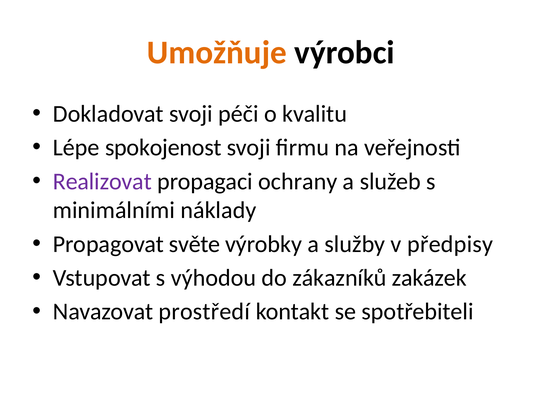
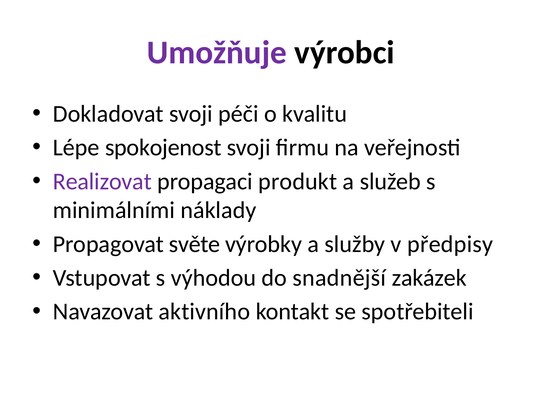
Umožňuje colour: orange -> purple (217, 52)
ochrany: ochrany -> produkt (298, 181)
zákazníků: zákazníků -> snadnější (339, 278)
prostředí: prostředí -> aktivního (204, 311)
